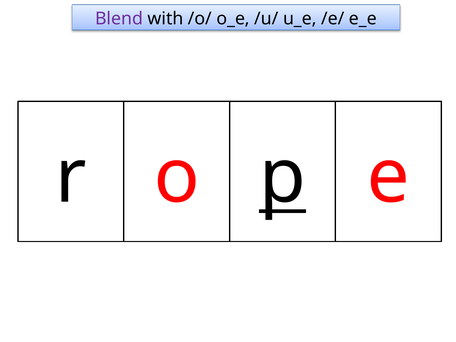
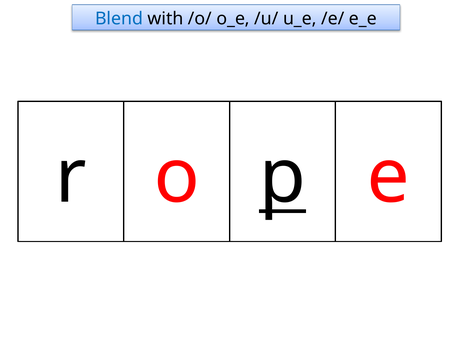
Blend colour: purple -> blue (119, 19)
